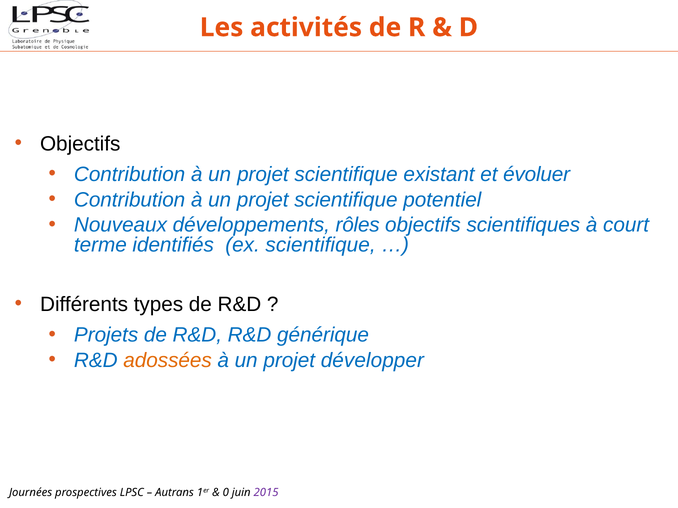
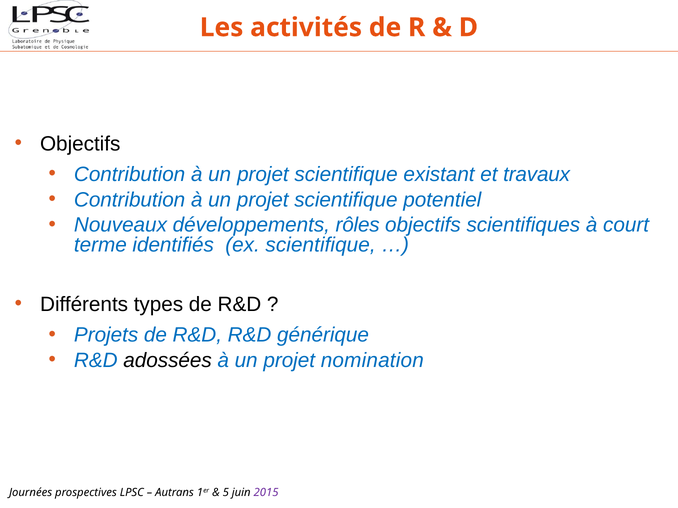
évoluer: évoluer -> travaux (537, 175)
adossées colour: orange -> black (168, 361)
développer: développer -> nomination (372, 361)
0: 0 -> 5 (226, 493)
